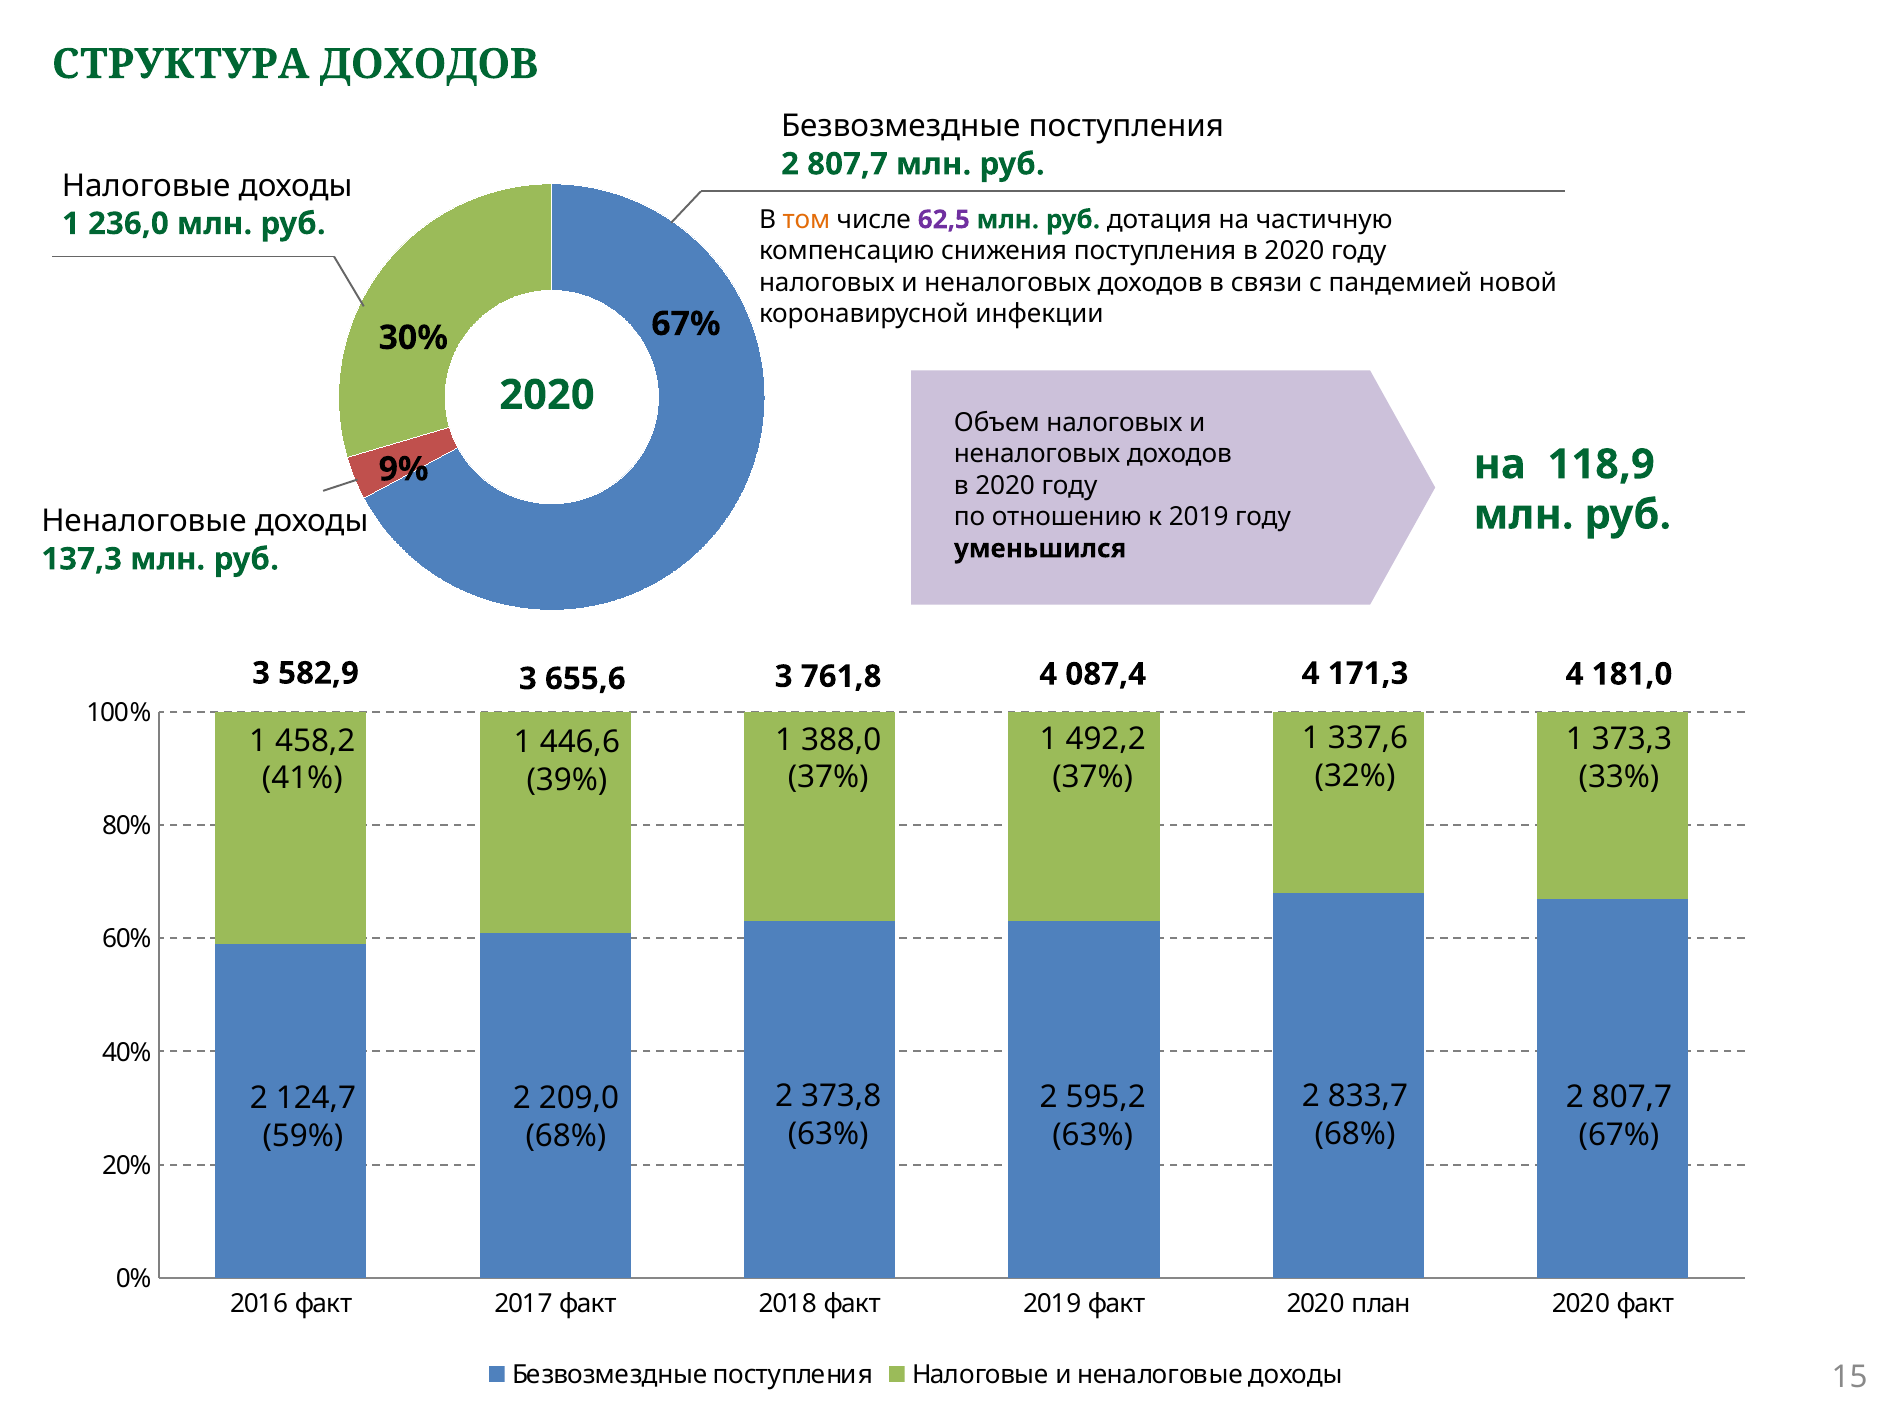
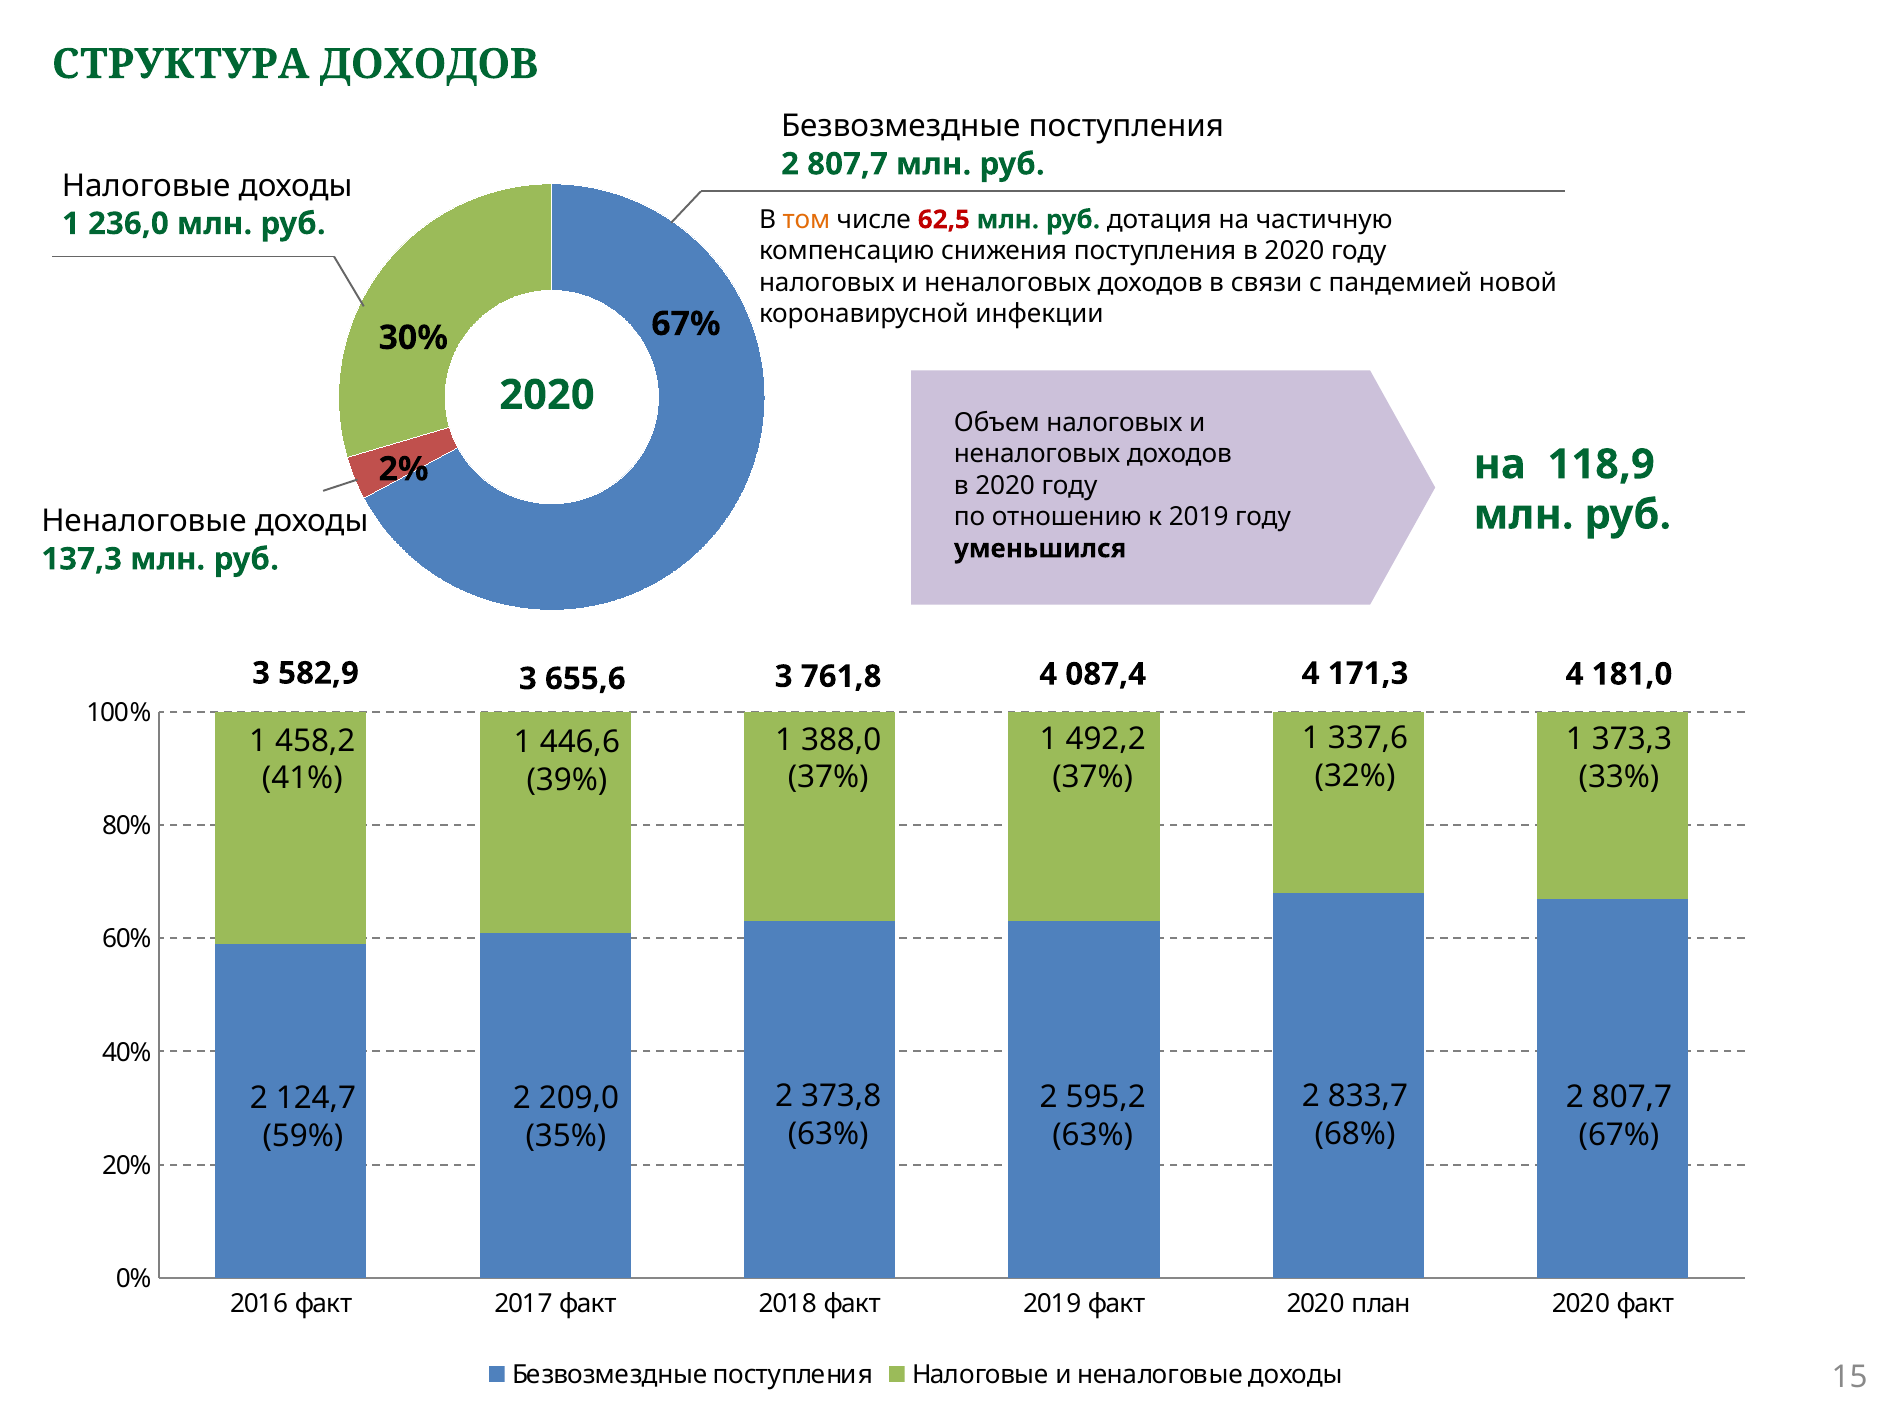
62,5 colour: purple -> red (944, 220)
9%: 9% -> 2% (404, 469)
68%: 68% -> 35% (566, 1136)
